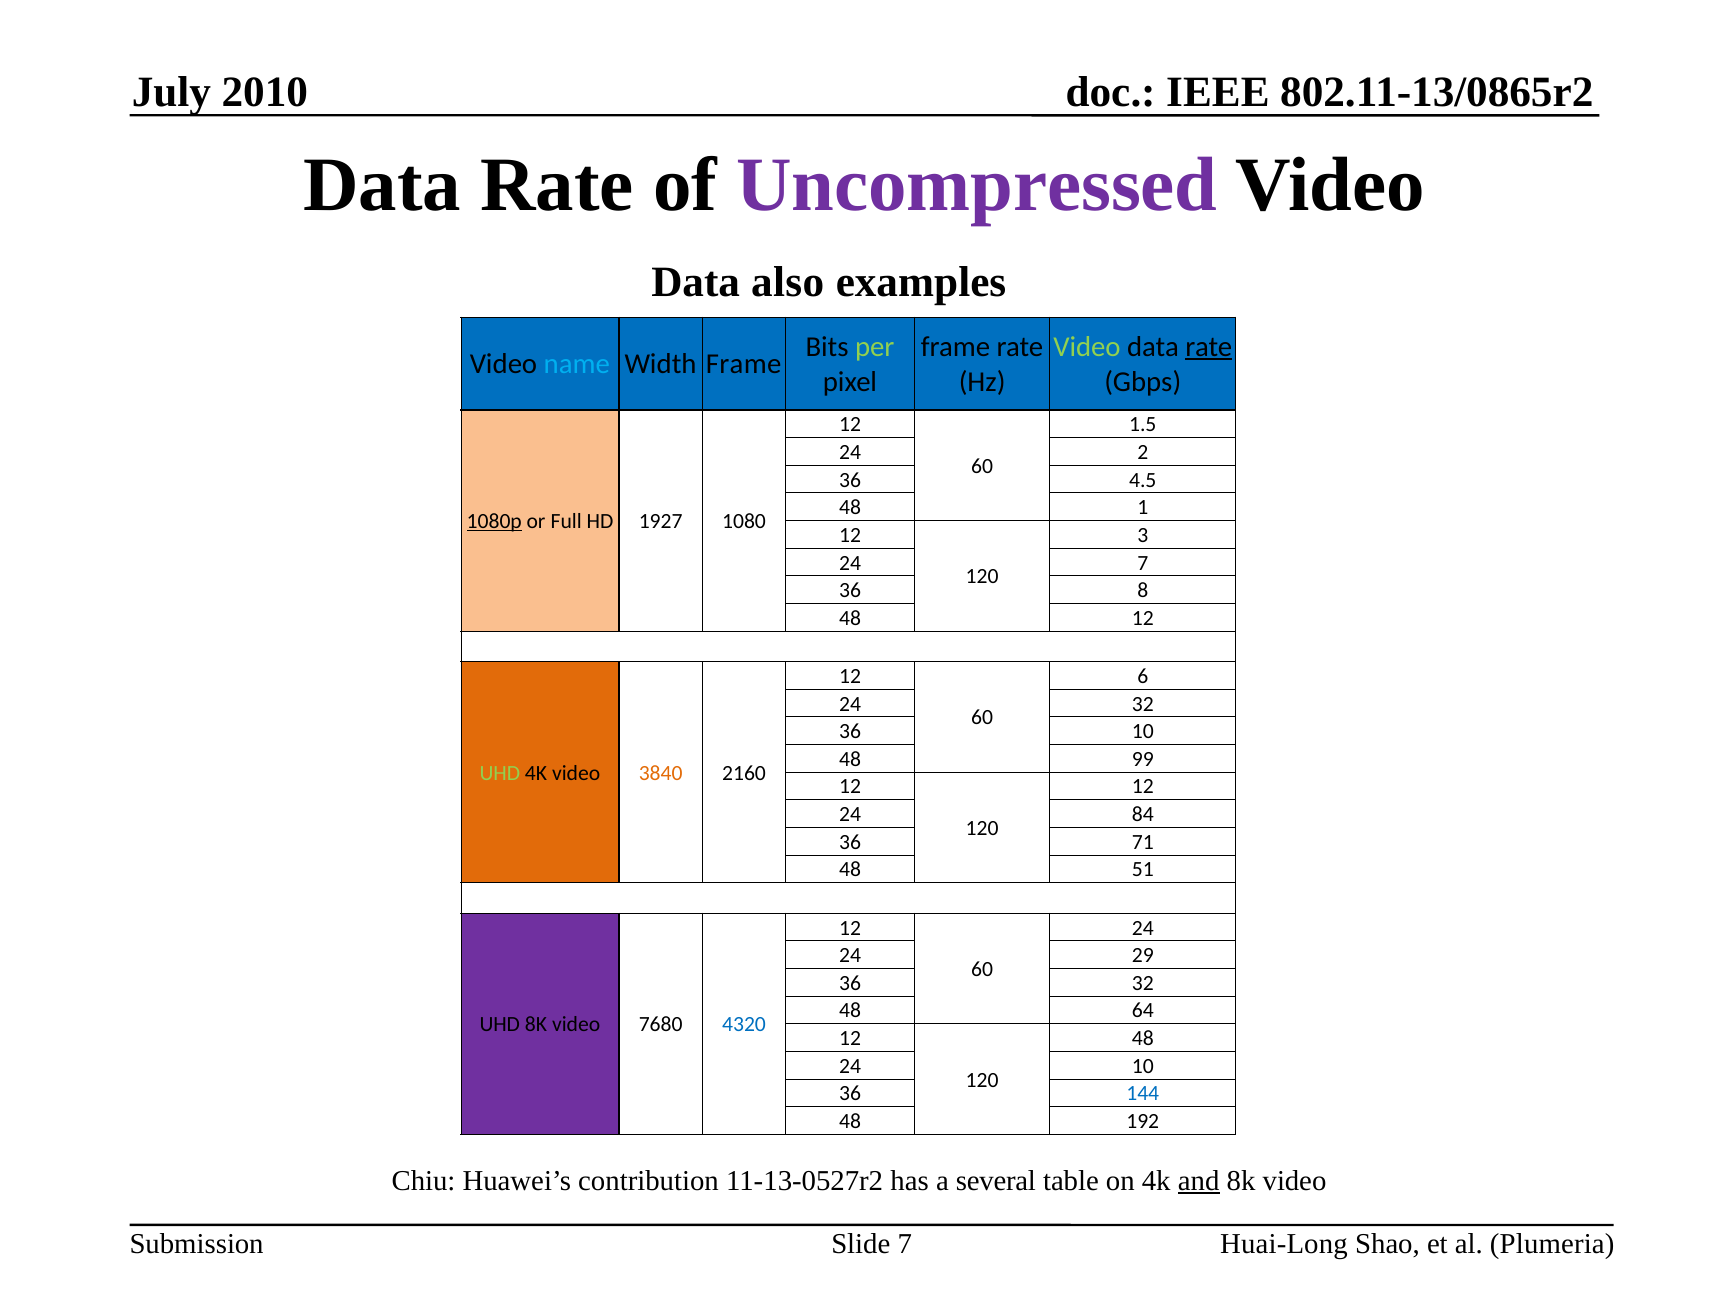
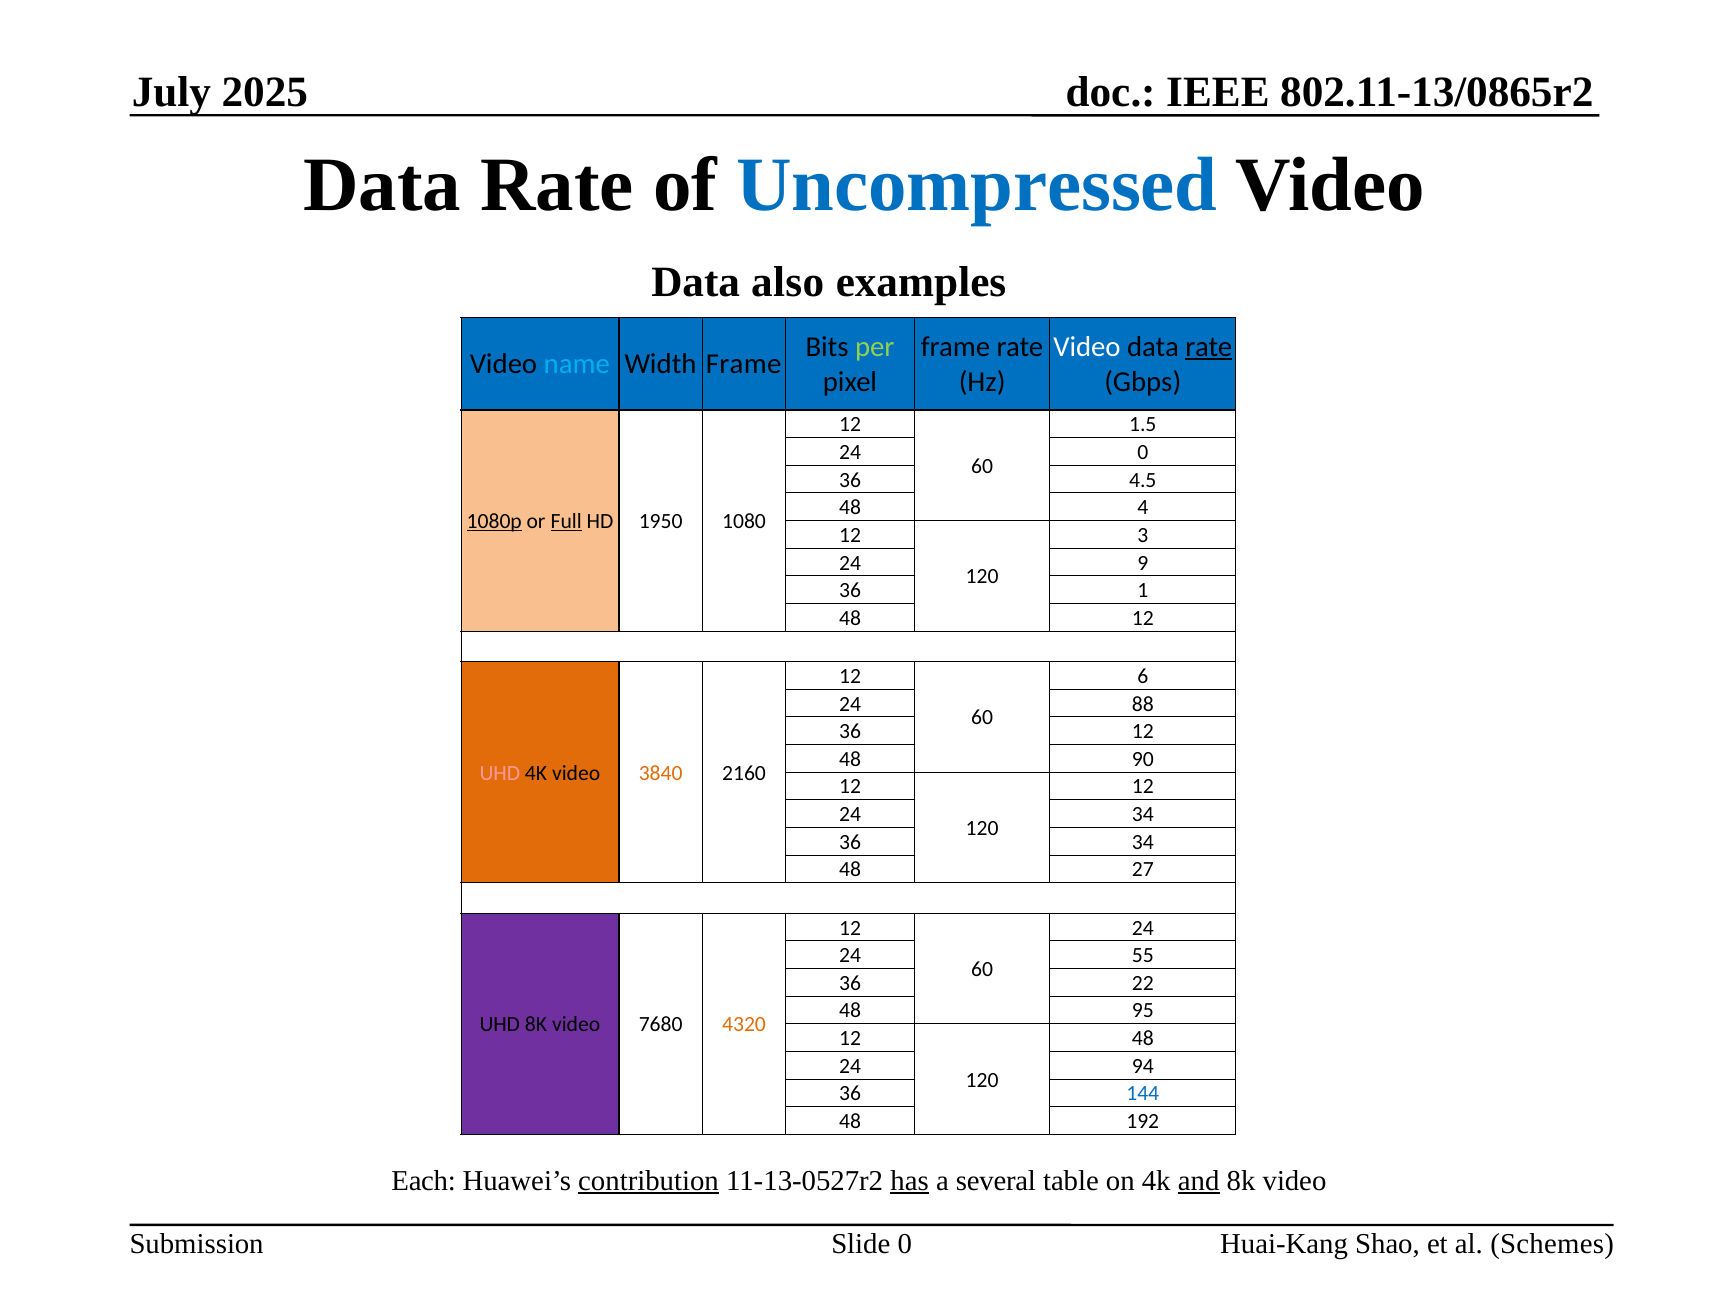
2010: 2010 -> 2025 (265, 92)
Uncompressed colour: purple -> blue (977, 185)
Video colour: light green -> white (1087, 347)
24 2: 2 -> 0 (1143, 452)
1: 1 -> 4 (1143, 507)
Full underline: none -> present (566, 521)
1927: 1927 -> 1950 (661, 521)
24 7: 7 -> 9 (1143, 563)
8: 8 -> 1 (1143, 590)
24 32: 32 -> 88 (1143, 704)
36 10: 10 -> 12 (1143, 731)
99: 99 -> 90 (1143, 759)
UHD colour: light green -> pink (500, 773)
24 84: 84 -> 34 (1143, 814)
36 71: 71 -> 34 (1143, 842)
51: 51 -> 27 (1143, 870)
29: 29 -> 55 (1143, 955)
36 32: 32 -> 22 (1143, 983)
64: 64 -> 95 (1143, 1011)
4320 colour: blue -> orange (744, 1024)
24 10: 10 -> 94 (1143, 1066)
Chiu: Chiu -> Each (424, 1180)
contribution underline: none -> present (649, 1180)
has underline: none -> present (910, 1180)
Huai-Long: Huai-Long -> Huai-Kang (1284, 1244)
Plumeria: Plumeria -> Schemes (1552, 1244)
Slide 7: 7 -> 0 (905, 1244)
